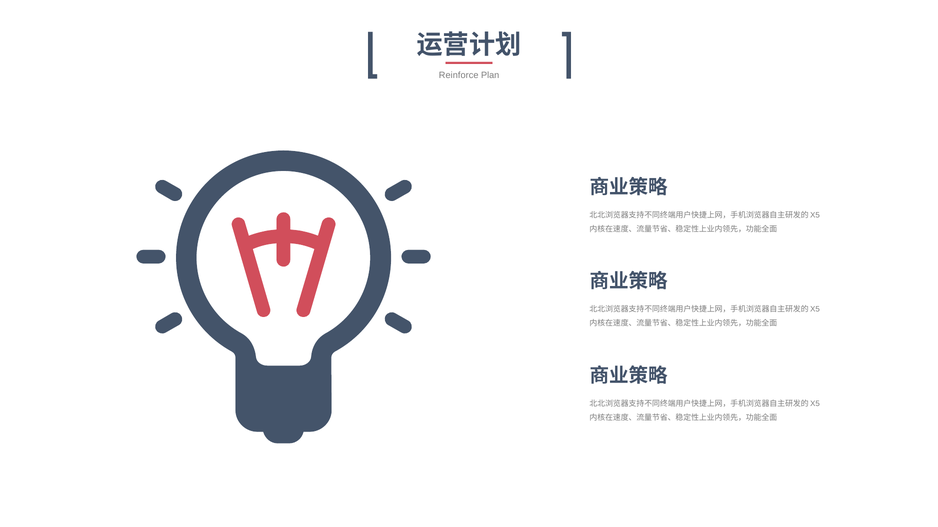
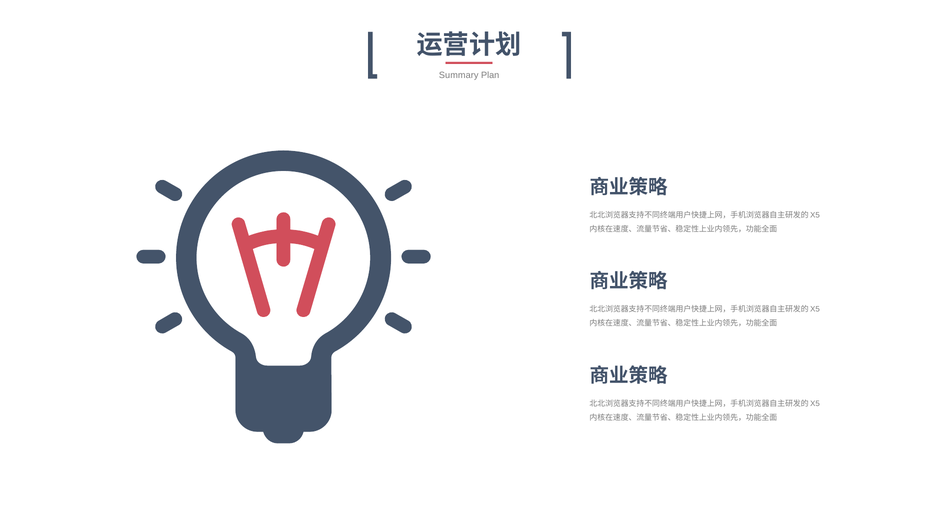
Reinforce: Reinforce -> Summary (459, 75)
